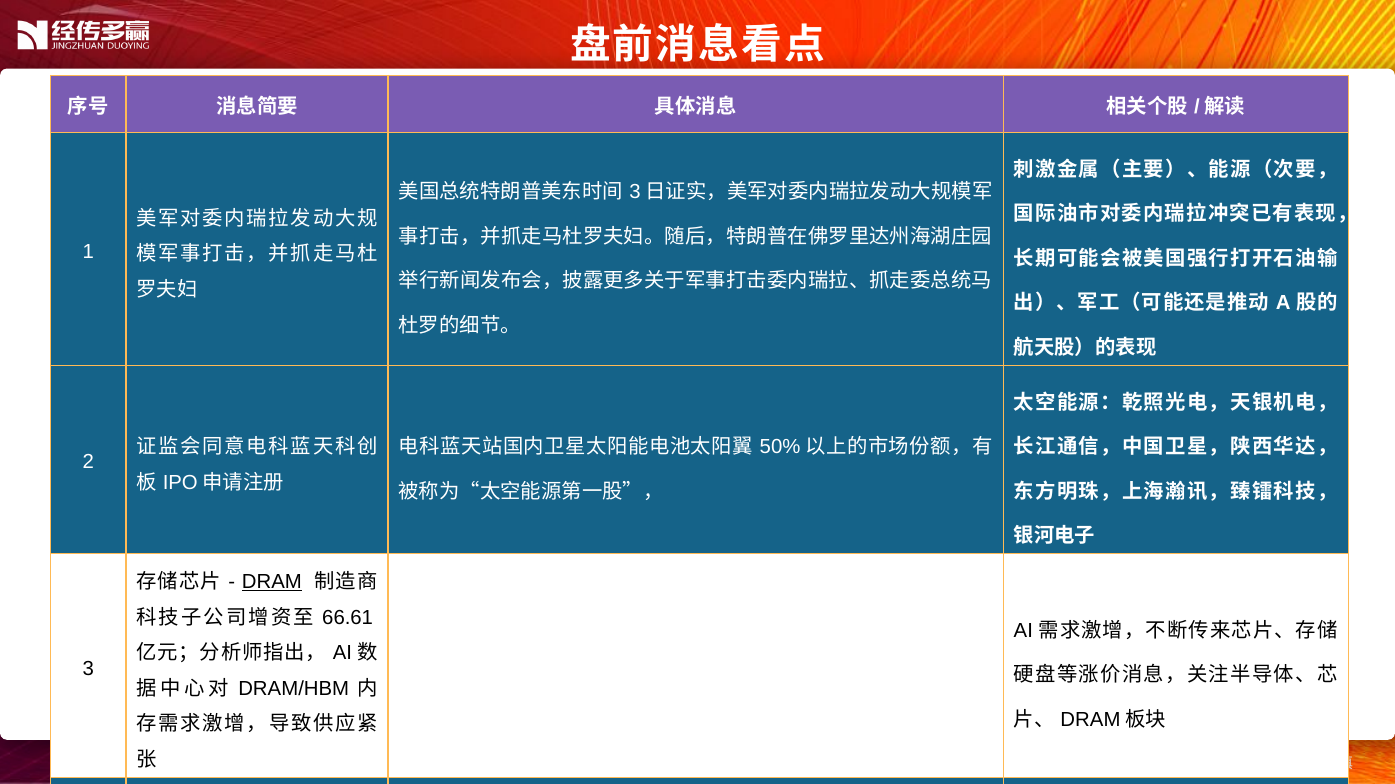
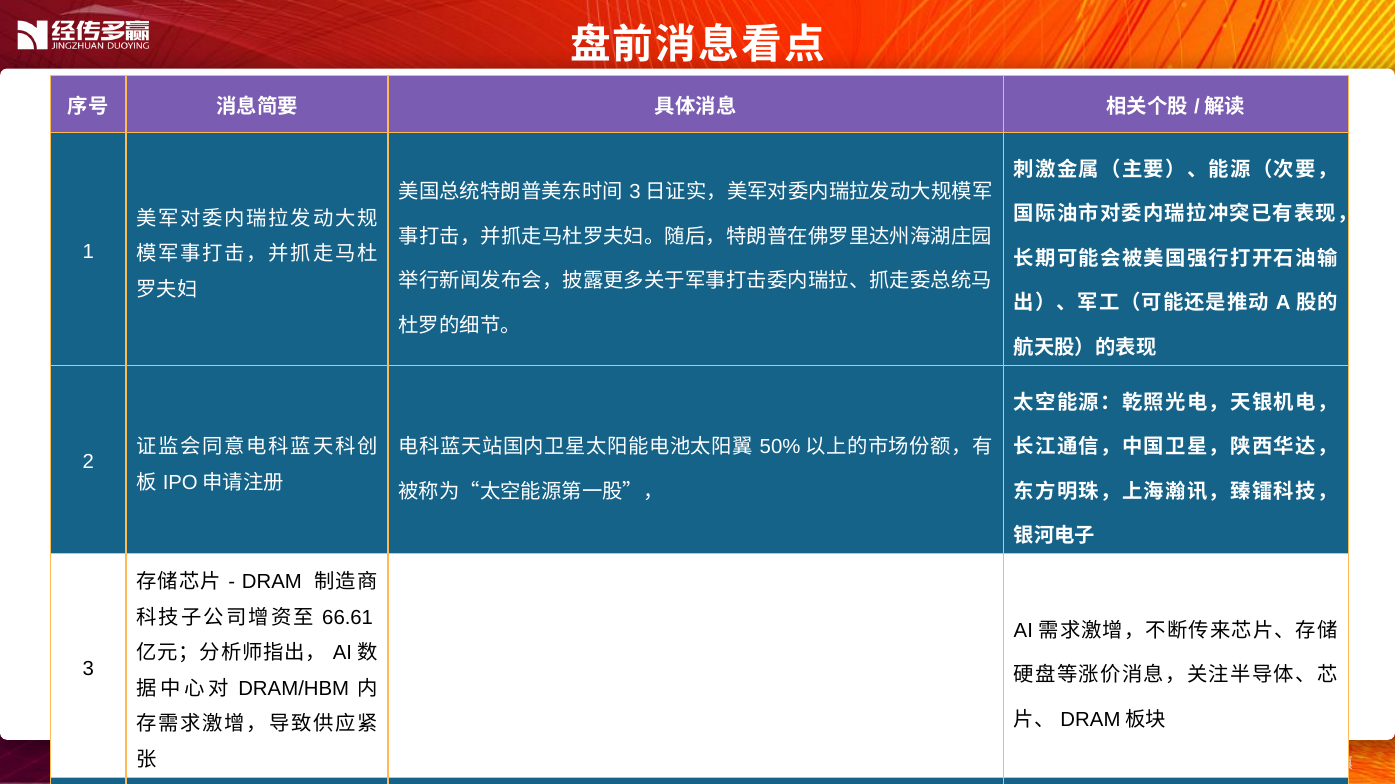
DRAM underline: present -> none (272, 582)
